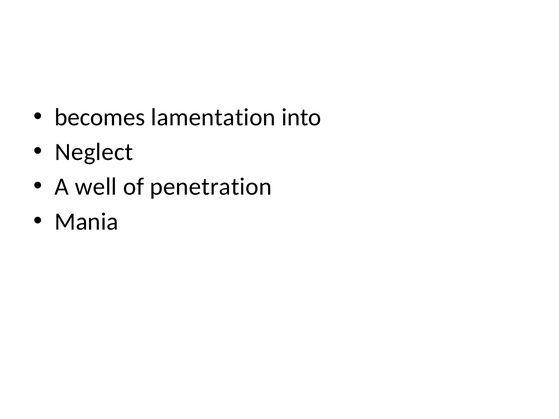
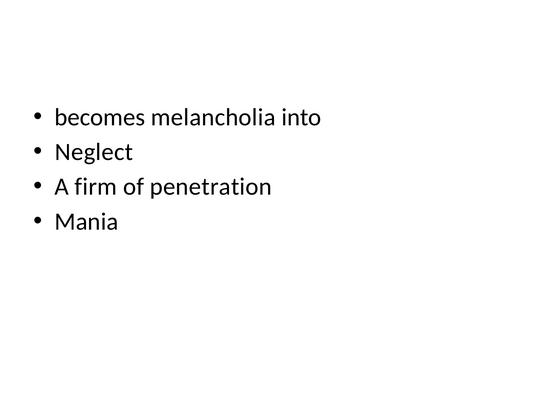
lamentation: lamentation -> melancholia (213, 117)
well: well -> firm (96, 187)
